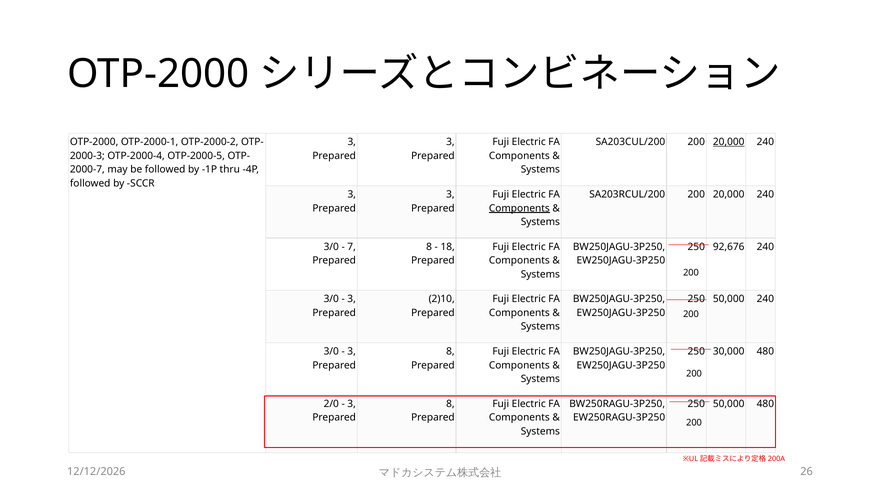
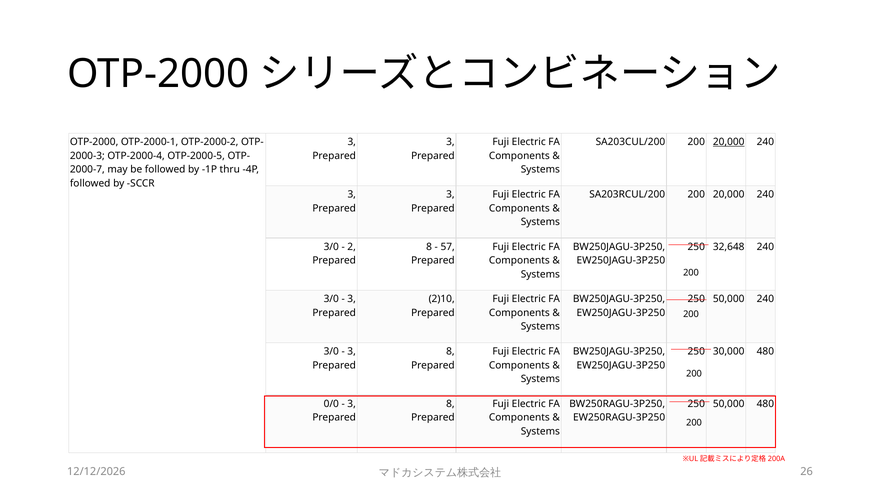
Components underline: present -> none (519, 208)
7: 7 -> 2 (352, 247)
18: 18 -> 57 (448, 247)
92,676: 92,676 -> 32,648 (729, 247)
2/0: 2/0 -> 0/0 (331, 404)
